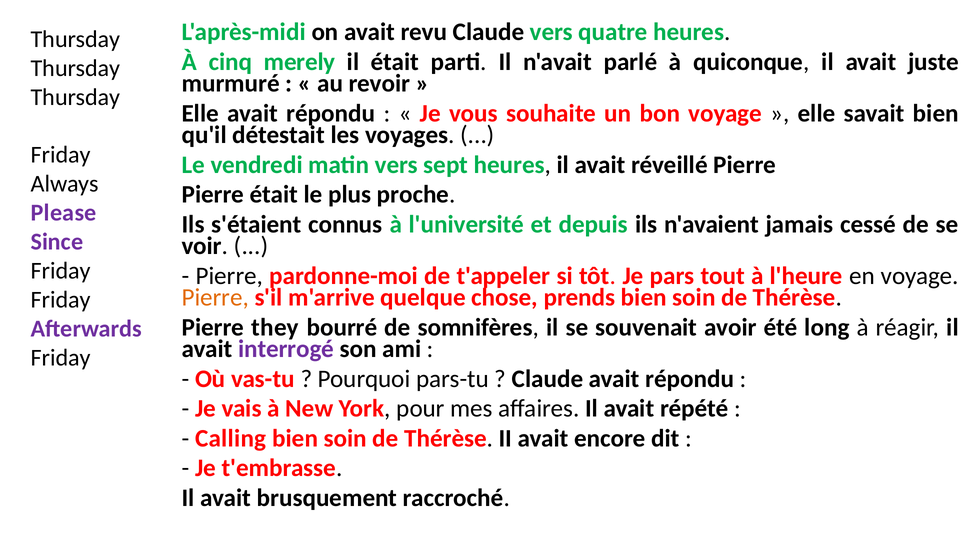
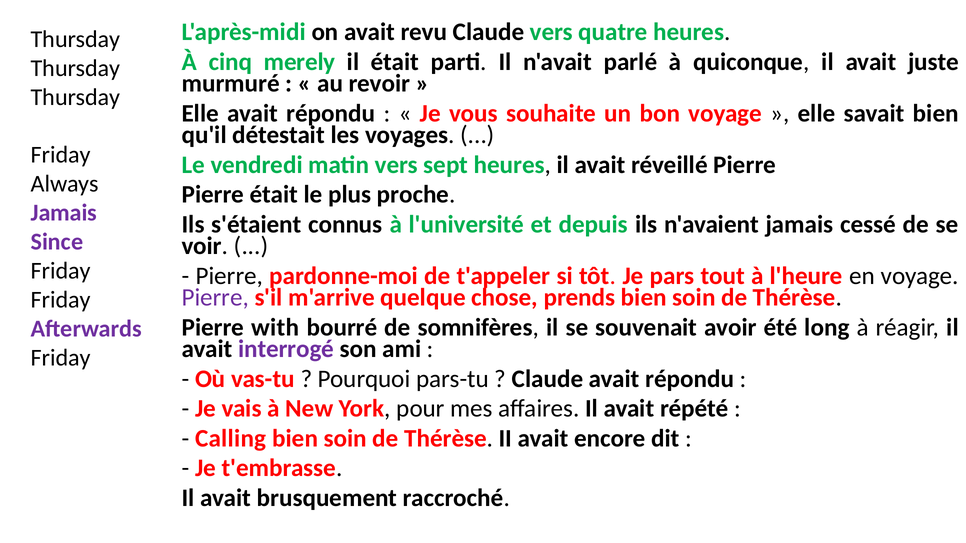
Please: Please -> Jamais (64, 213)
Pierre colour: orange -> purple (215, 298)
they: they -> with (275, 328)
